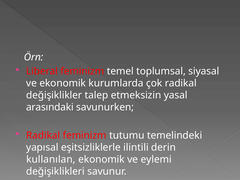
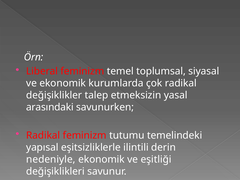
kullanılan: kullanılan -> nedeniyle (51, 159)
eylemi: eylemi -> eşitliği (156, 159)
